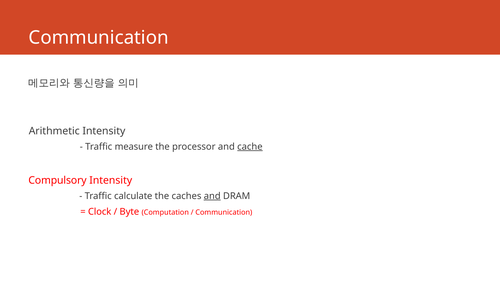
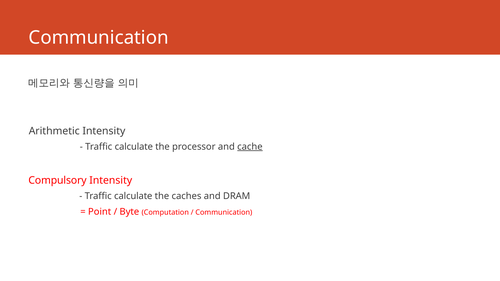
measure: measure -> calculate (134, 147)
and underline: present -> none (212, 196)
Clock: Clock -> Point (100, 212)
